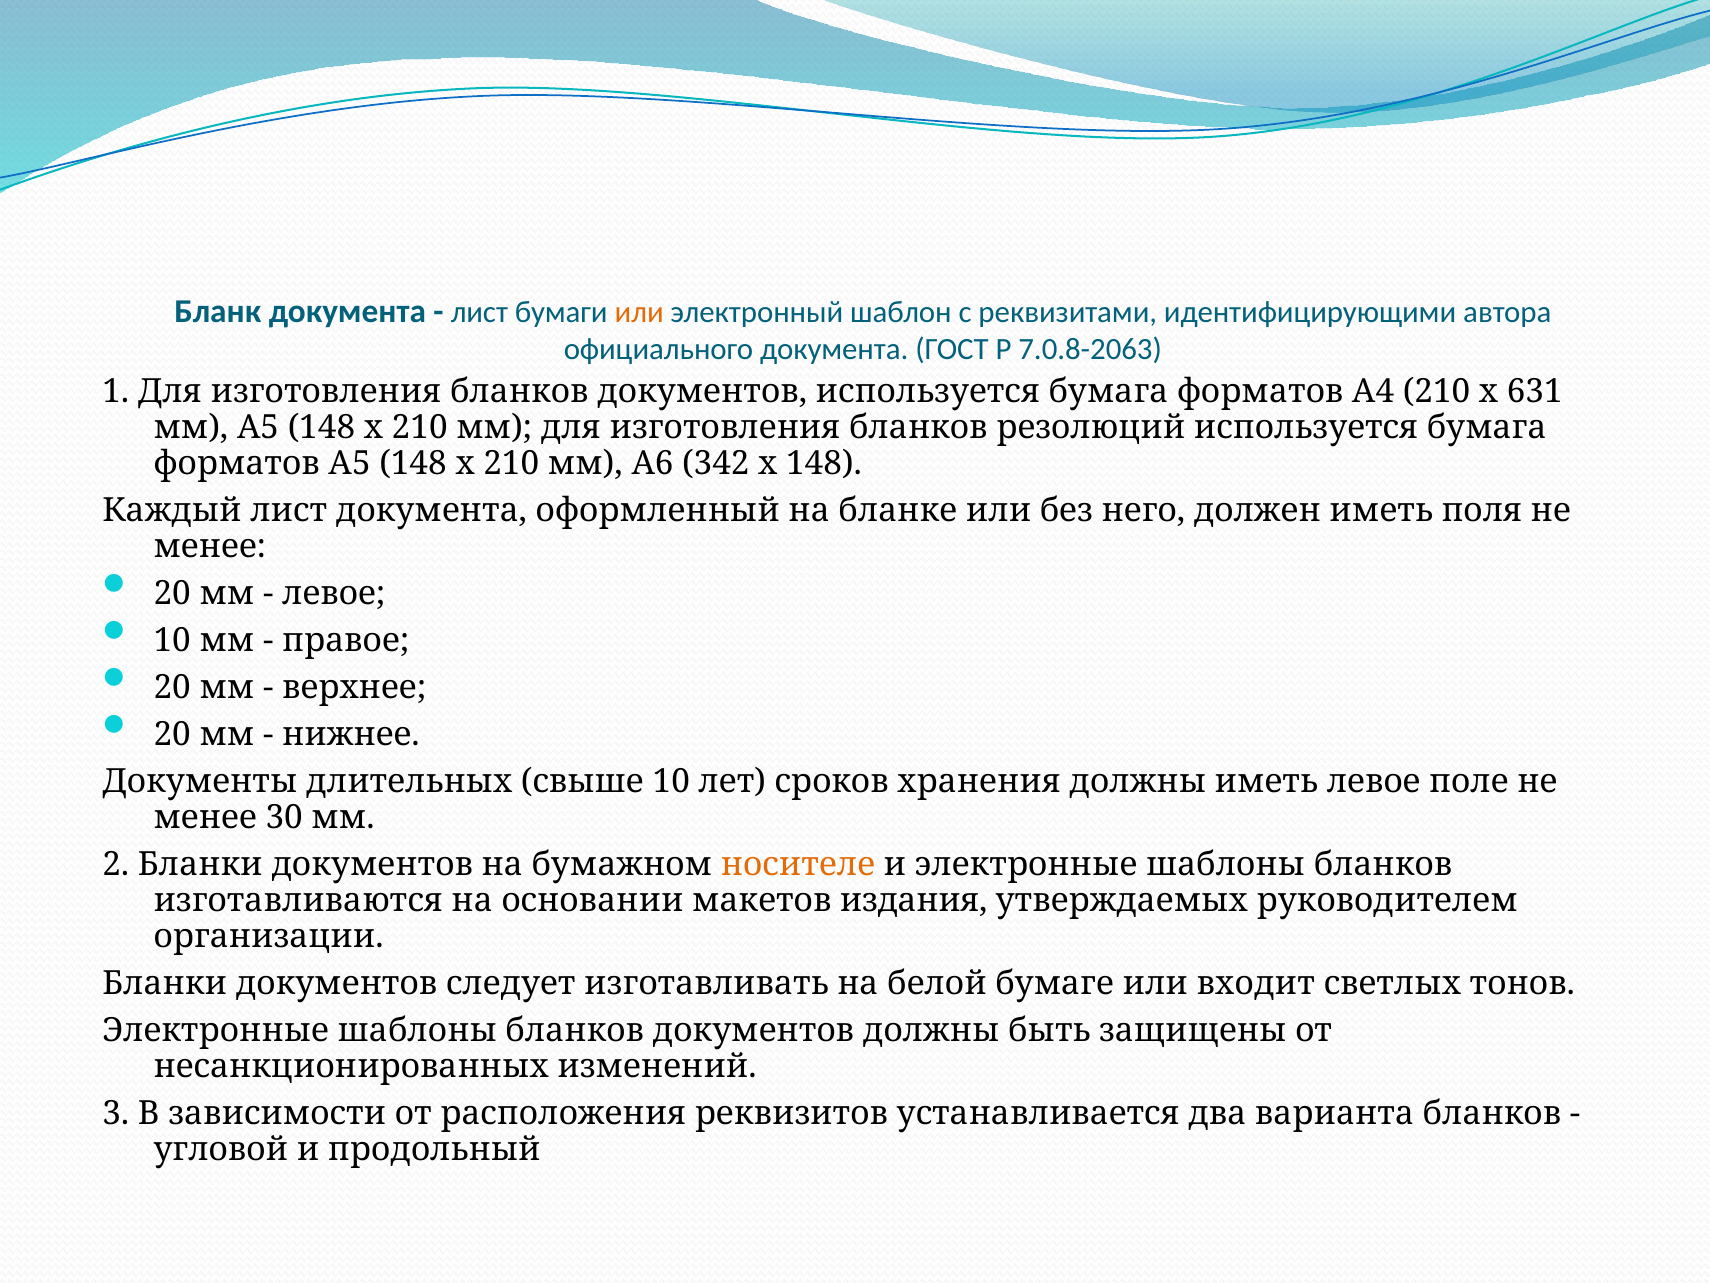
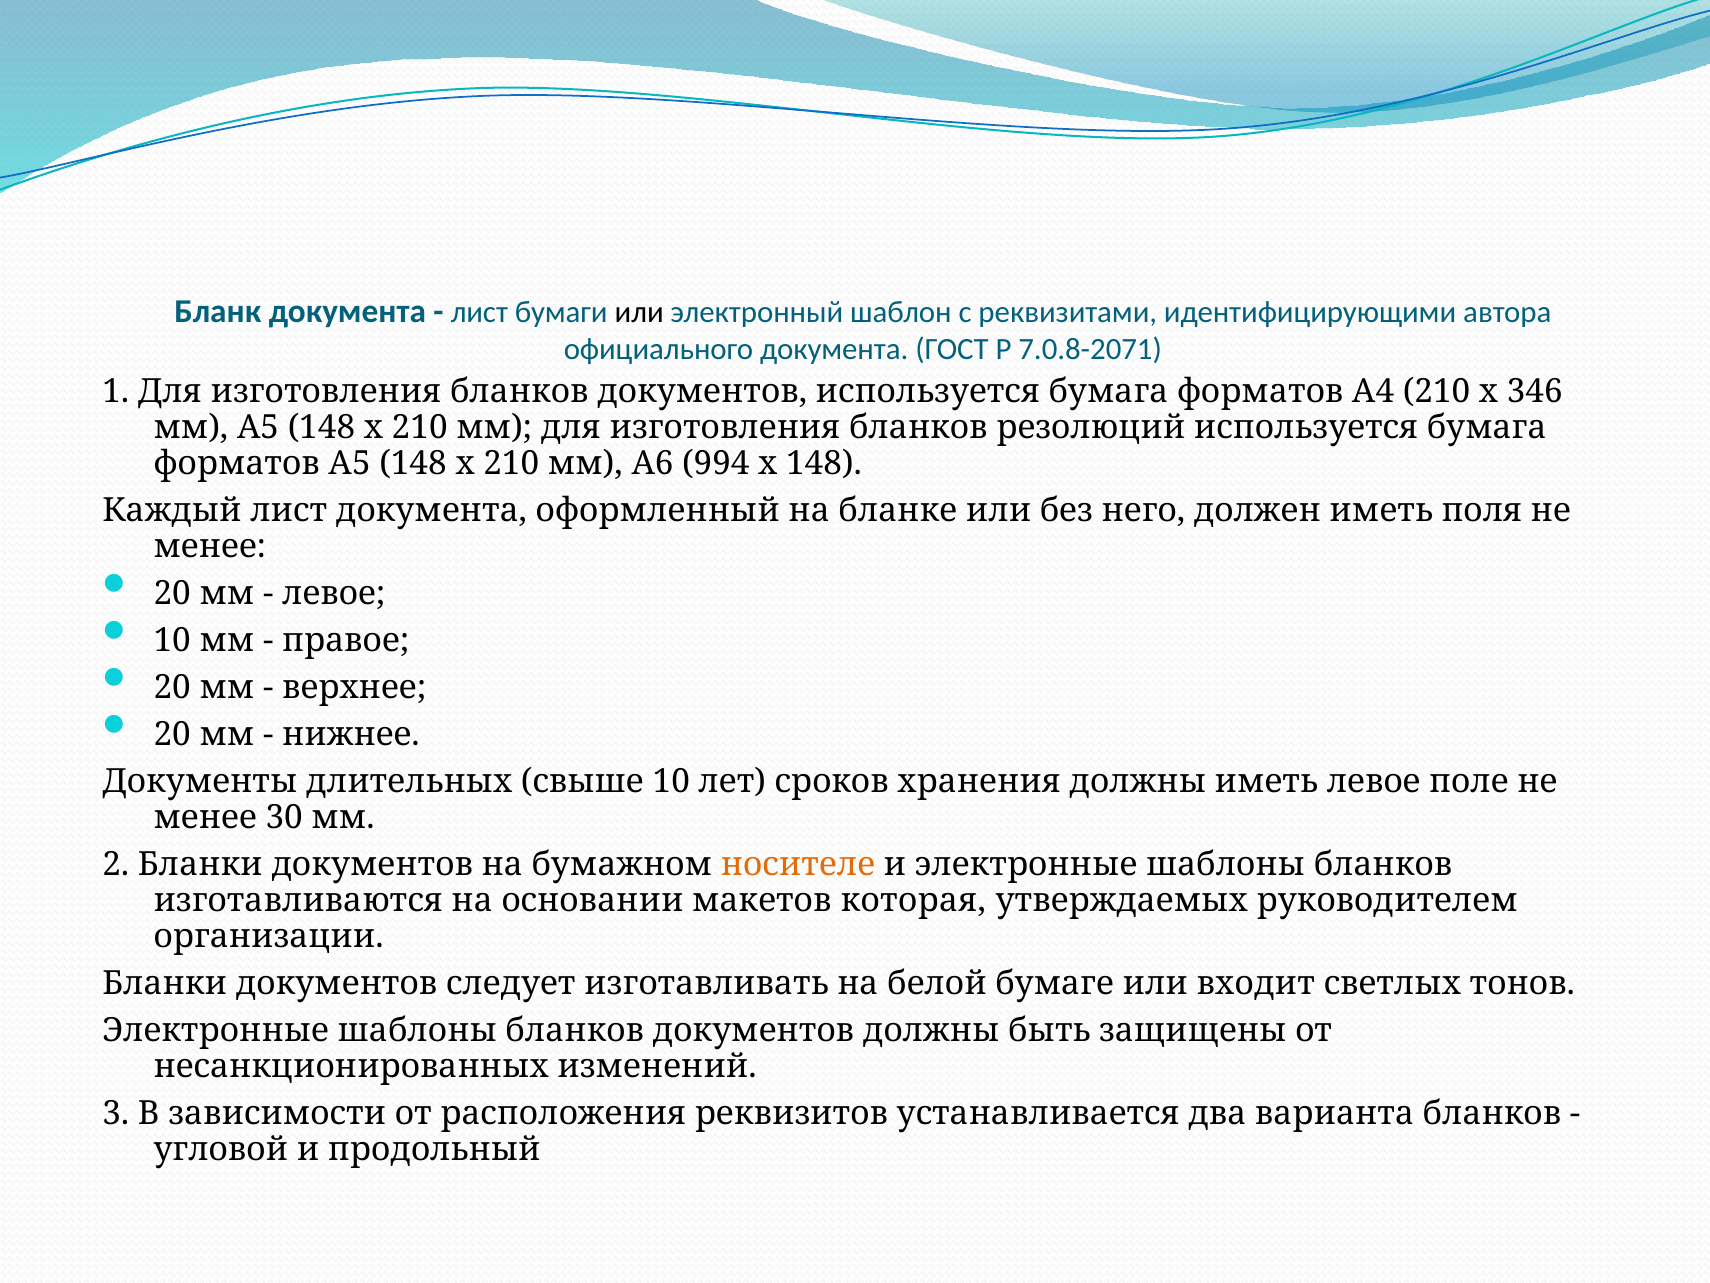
или colour: orange -> black (639, 312)
7.0.8-2063: 7.0.8-2063 -> 7.0.8-2071 (1090, 350)
631: 631 -> 346 (1535, 391)
342: 342 -> 994 (716, 463)
издания: издания -> которая (913, 900)
